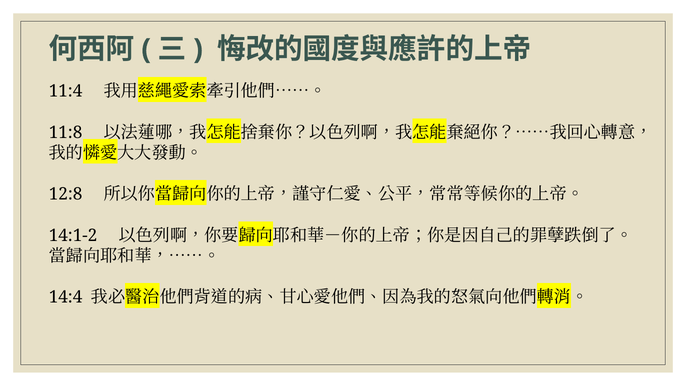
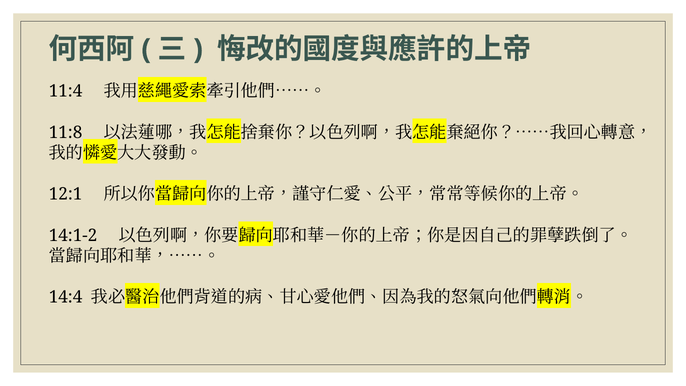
12:8: 12:8 -> 12:1 (66, 194)
